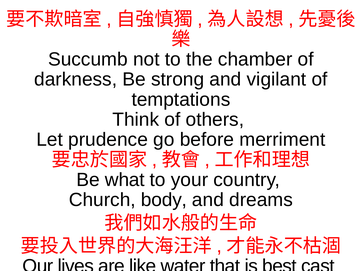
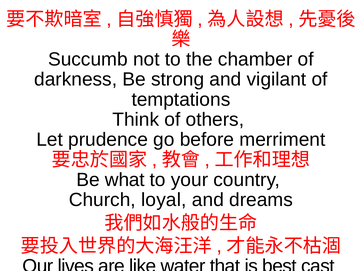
body: body -> loyal (164, 200)
